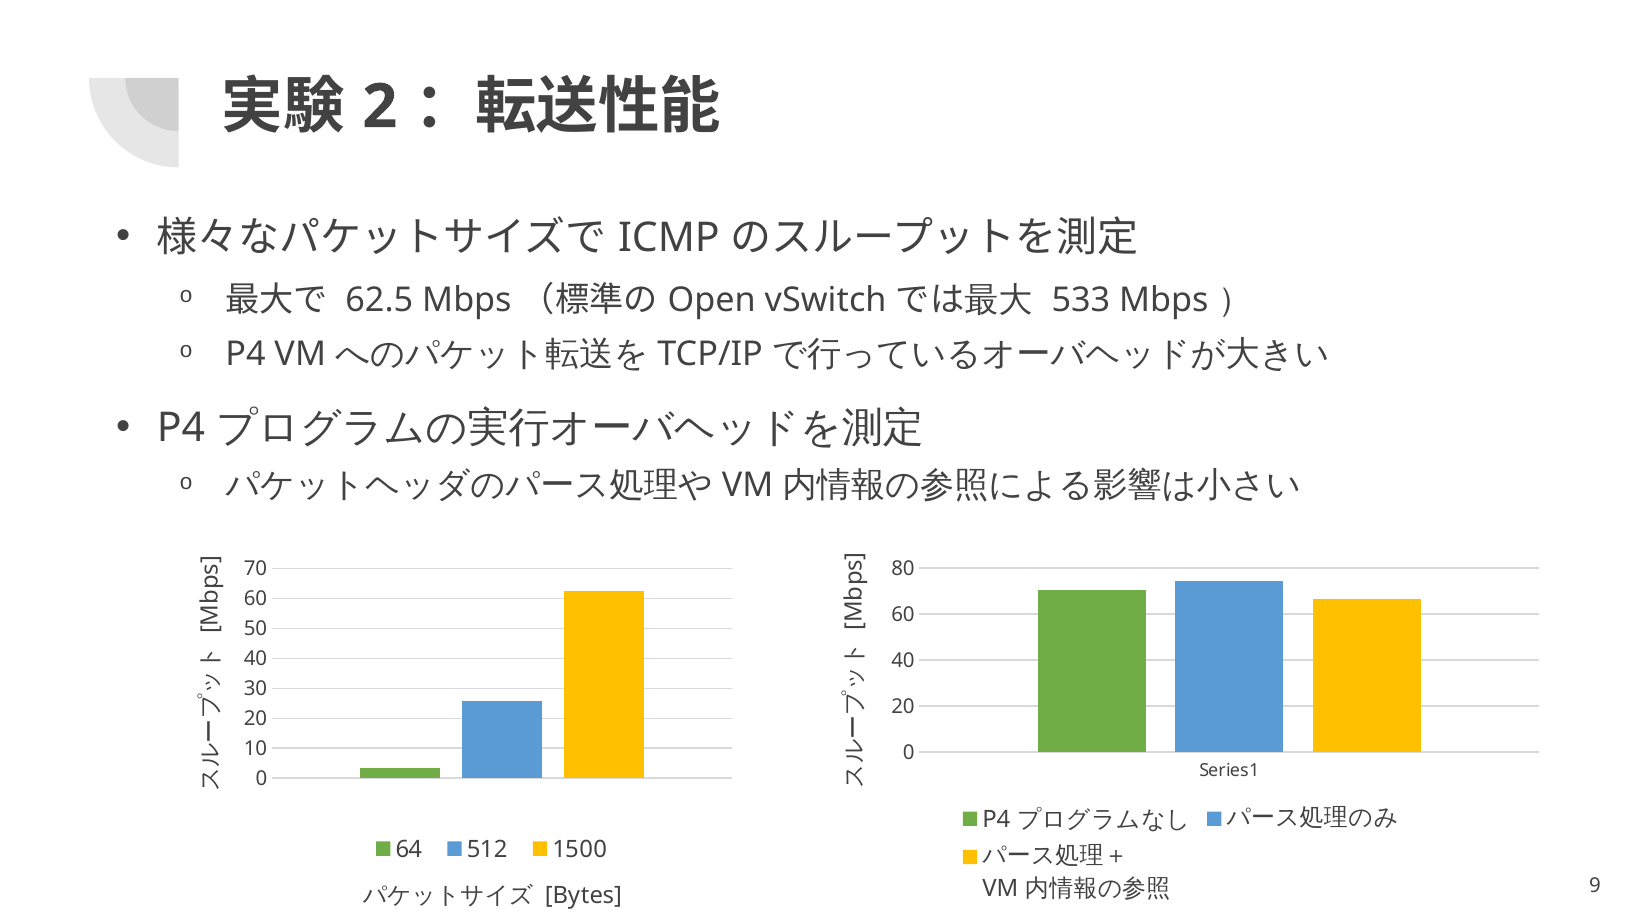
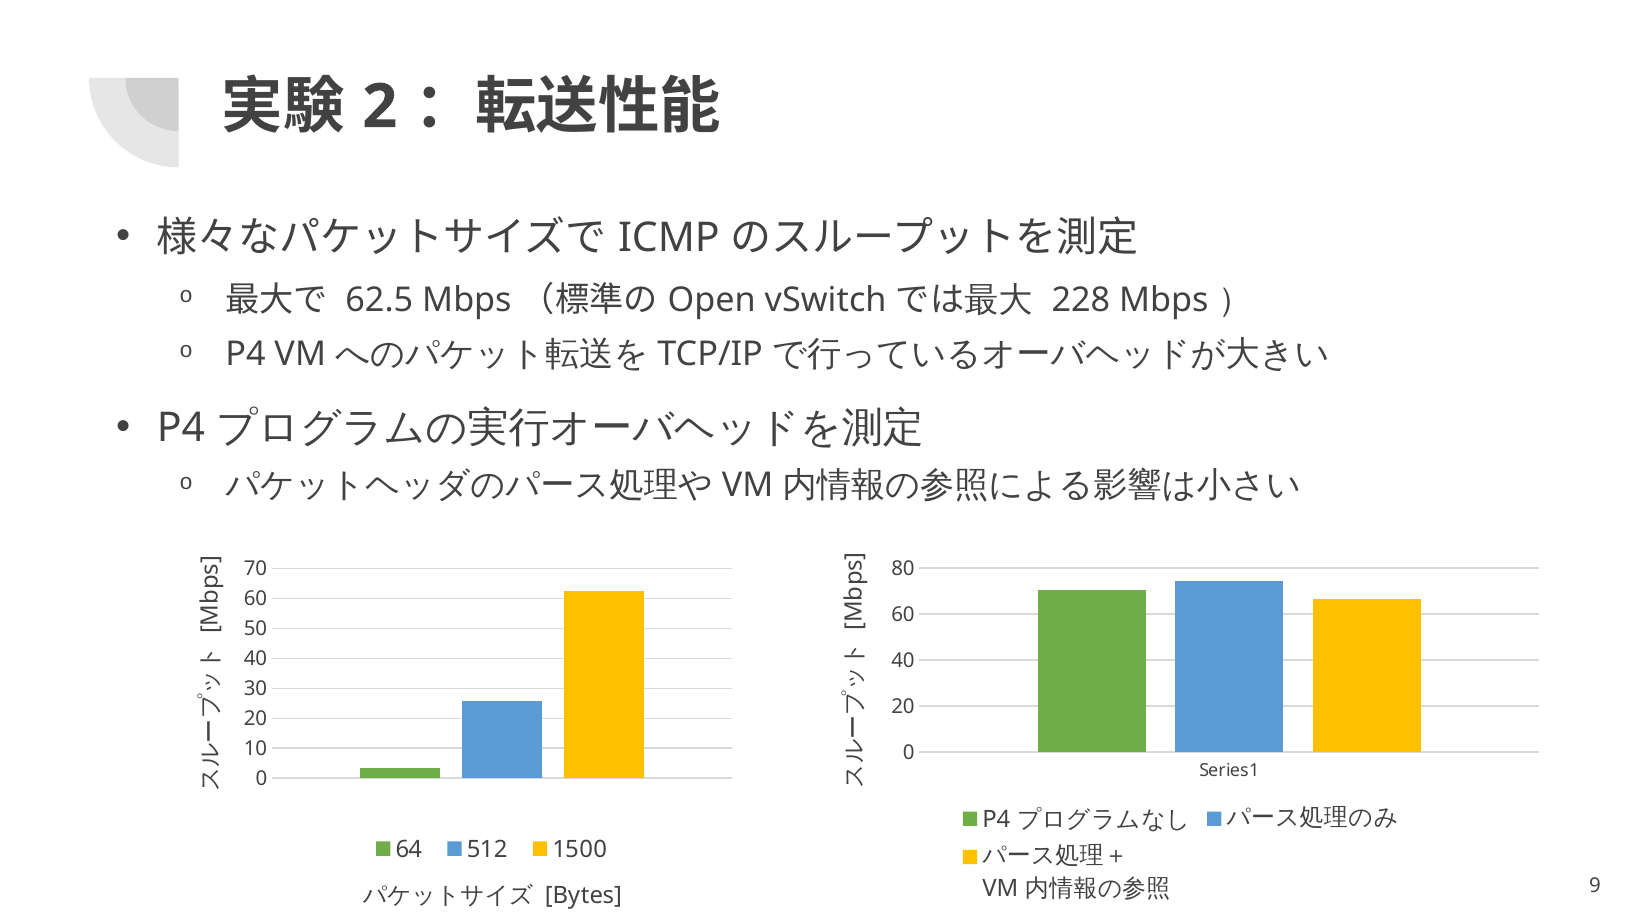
533: 533 -> 228 (1081, 300)
